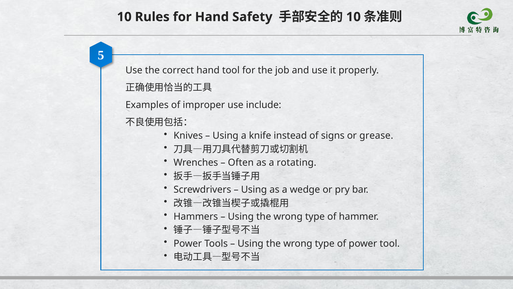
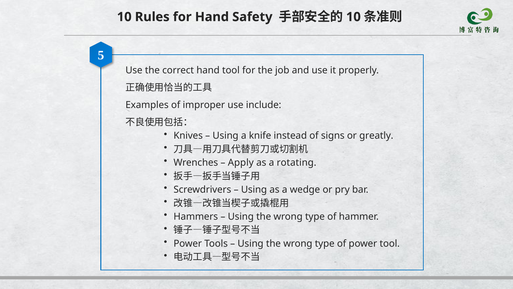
grease: grease -> greatly (376, 136)
Often: Often -> Apply (241, 162)
